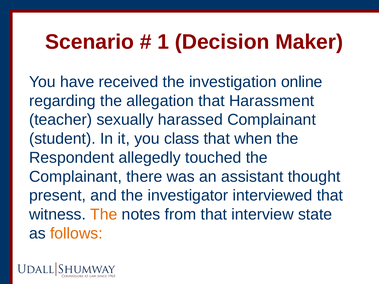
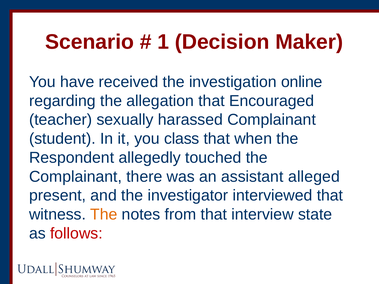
Harassment: Harassment -> Encouraged (272, 101)
thought: thought -> alleged (314, 177)
follows colour: orange -> red (76, 234)
